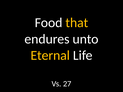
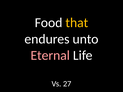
Eternal colour: yellow -> pink (50, 56)
